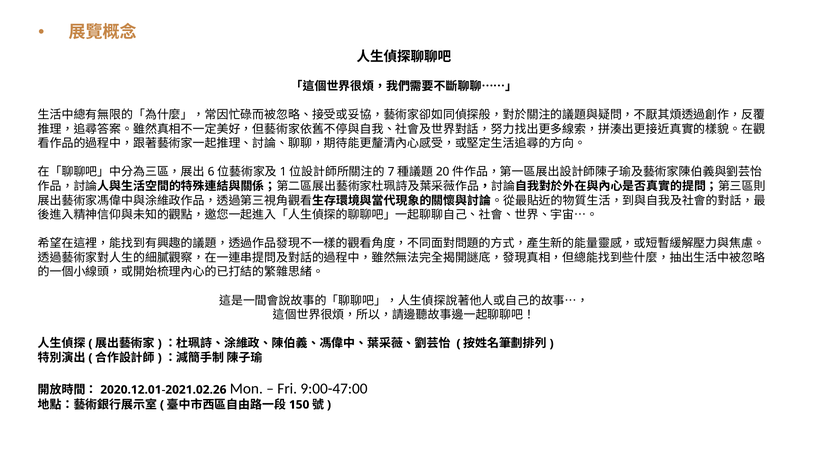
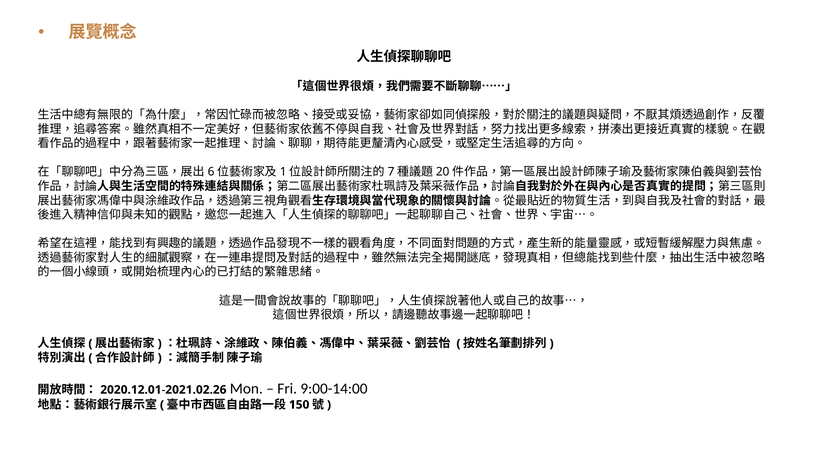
9:00-47:00: 9:00-47:00 -> 9:00-14:00 (334, 389)
